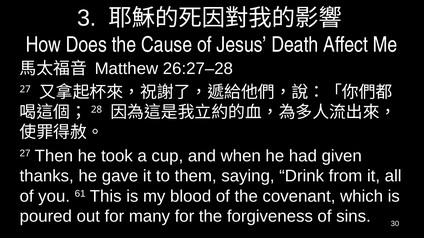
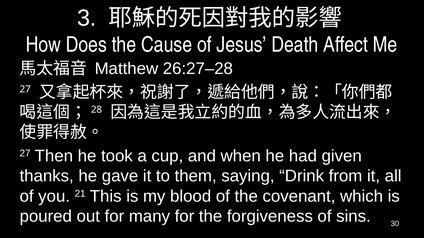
61: 61 -> 21 (80, 194)
